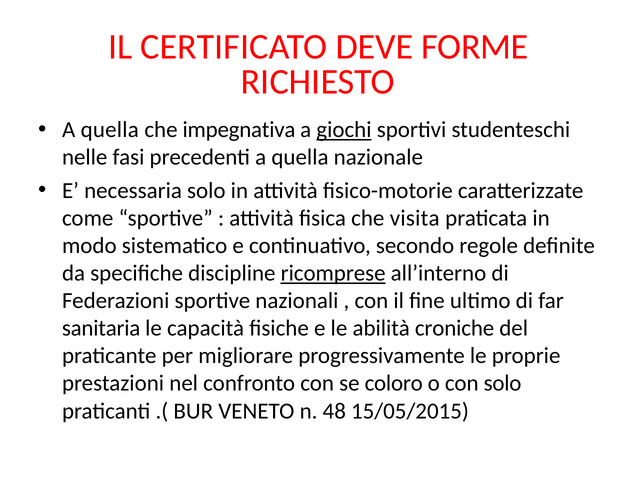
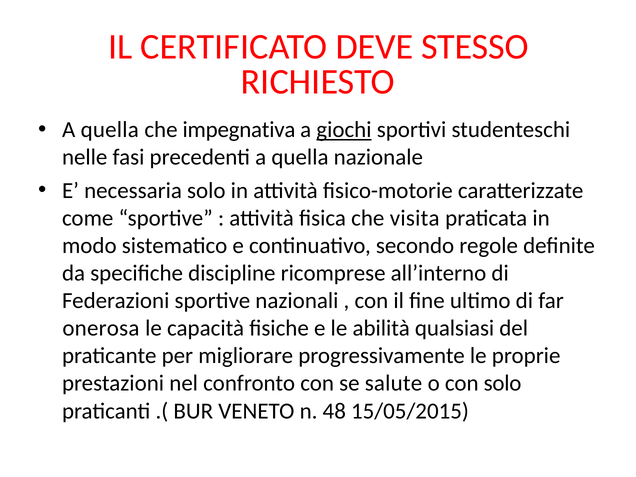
FORME: FORME -> STESSO (475, 47)
ricomprese underline: present -> none (333, 273)
sanitaria: sanitaria -> onerosa (101, 328)
croniche: croniche -> qualsiasi (455, 328)
coloro: coloro -> salute (393, 383)
